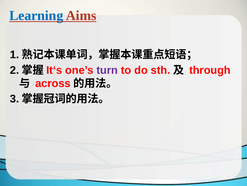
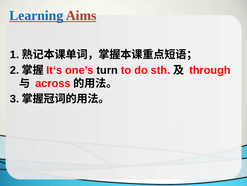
turn colour: purple -> black (107, 70)
